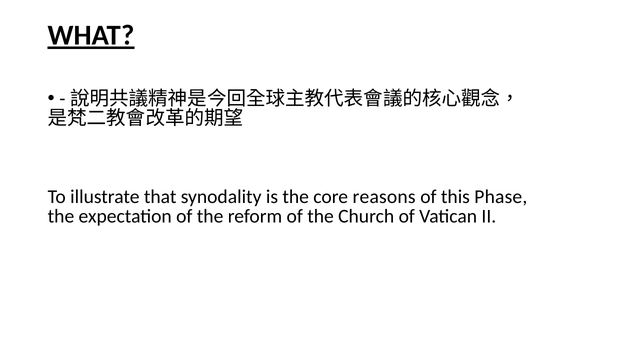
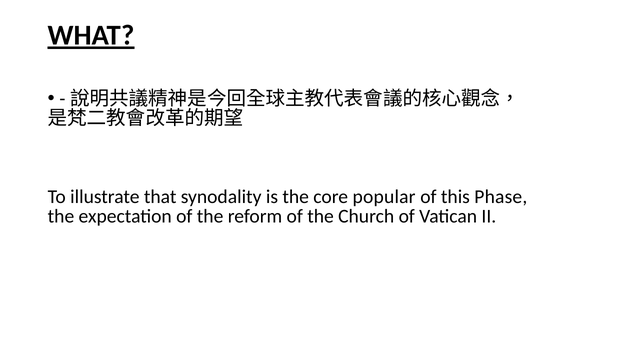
reasons: reasons -> popular (384, 197)
